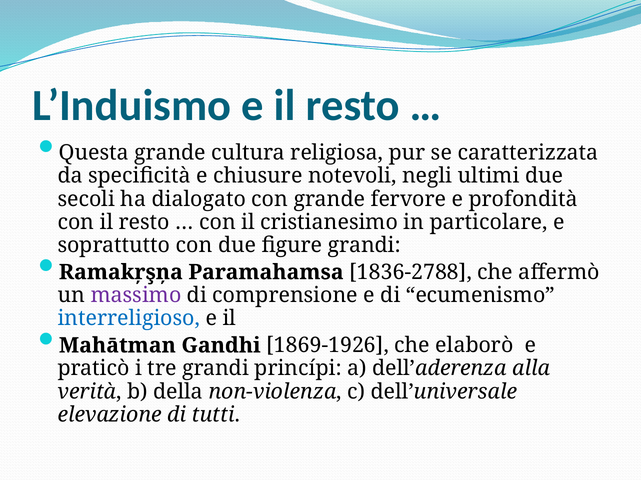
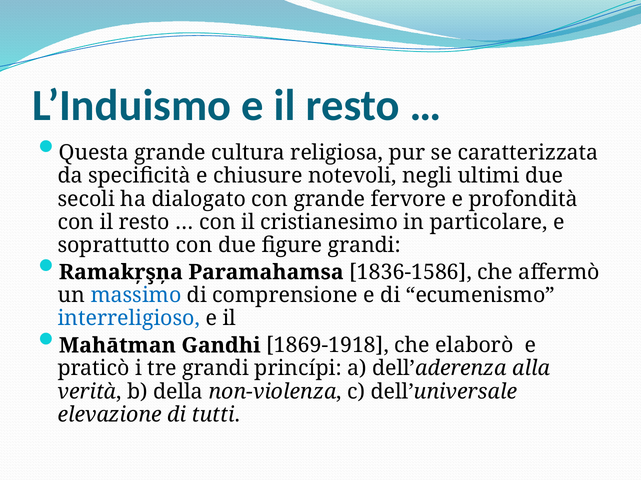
1836-2788: 1836-2788 -> 1836-1586 (411, 273)
massimo colour: purple -> blue (136, 296)
1869-1926: 1869-1926 -> 1869-1918 (328, 346)
